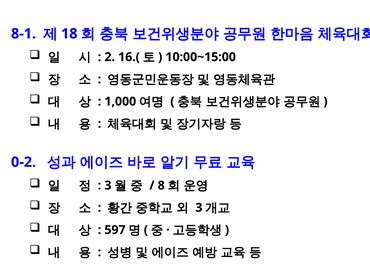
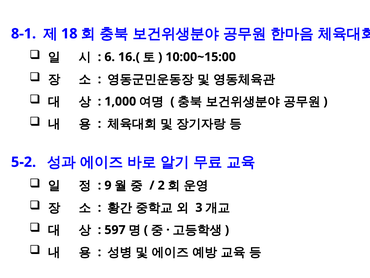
2: 2 -> 6 (110, 57)
0-2: 0-2 -> 5-2 (24, 162)
3: 3 -> 9 (108, 185)
8: 8 -> 2 (161, 185)
